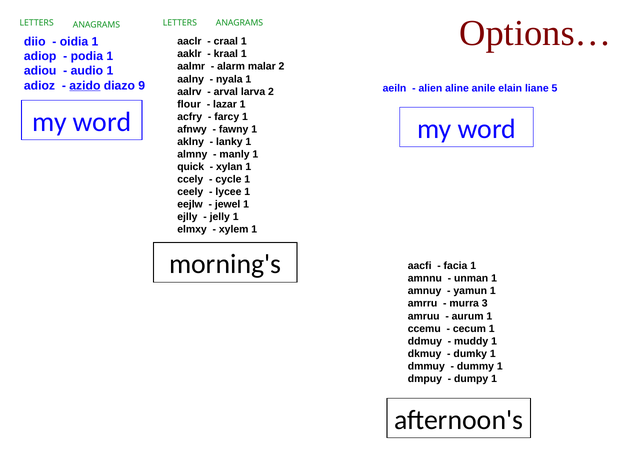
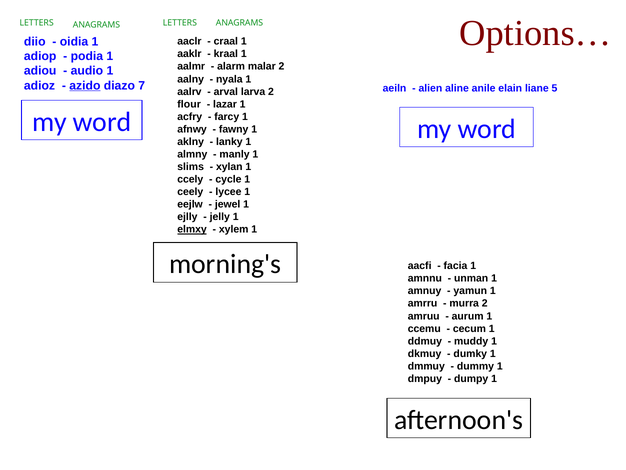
9: 9 -> 7 (142, 85)
quick: quick -> slims (191, 167)
elmxy underline: none -> present (192, 229)
murra 3: 3 -> 2 (485, 303)
